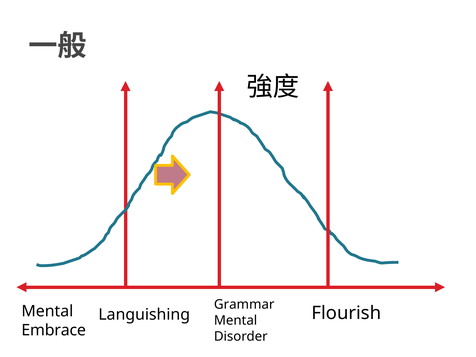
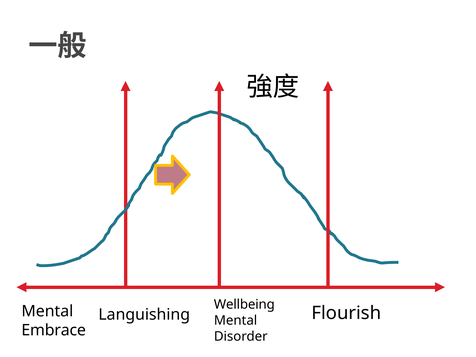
Grammar: Grammar -> Wellbeing (244, 305)
